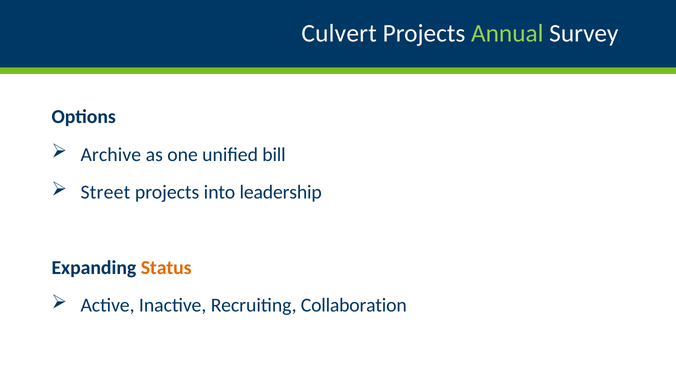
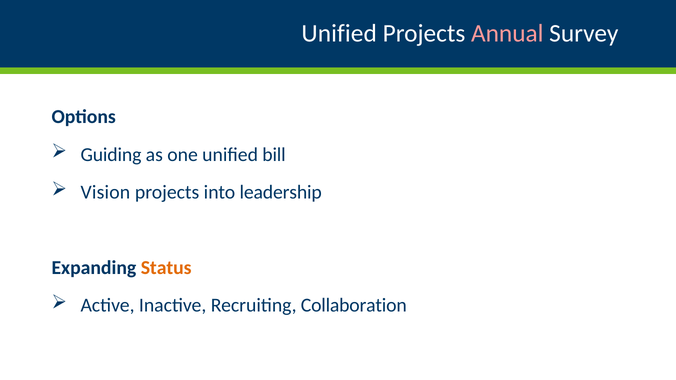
Culvert: Culvert -> Unified (339, 34)
Annual colour: light green -> pink (507, 34)
Archive: Archive -> Guiding (111, 155)
Street: Street -> Vision (105, 192)
